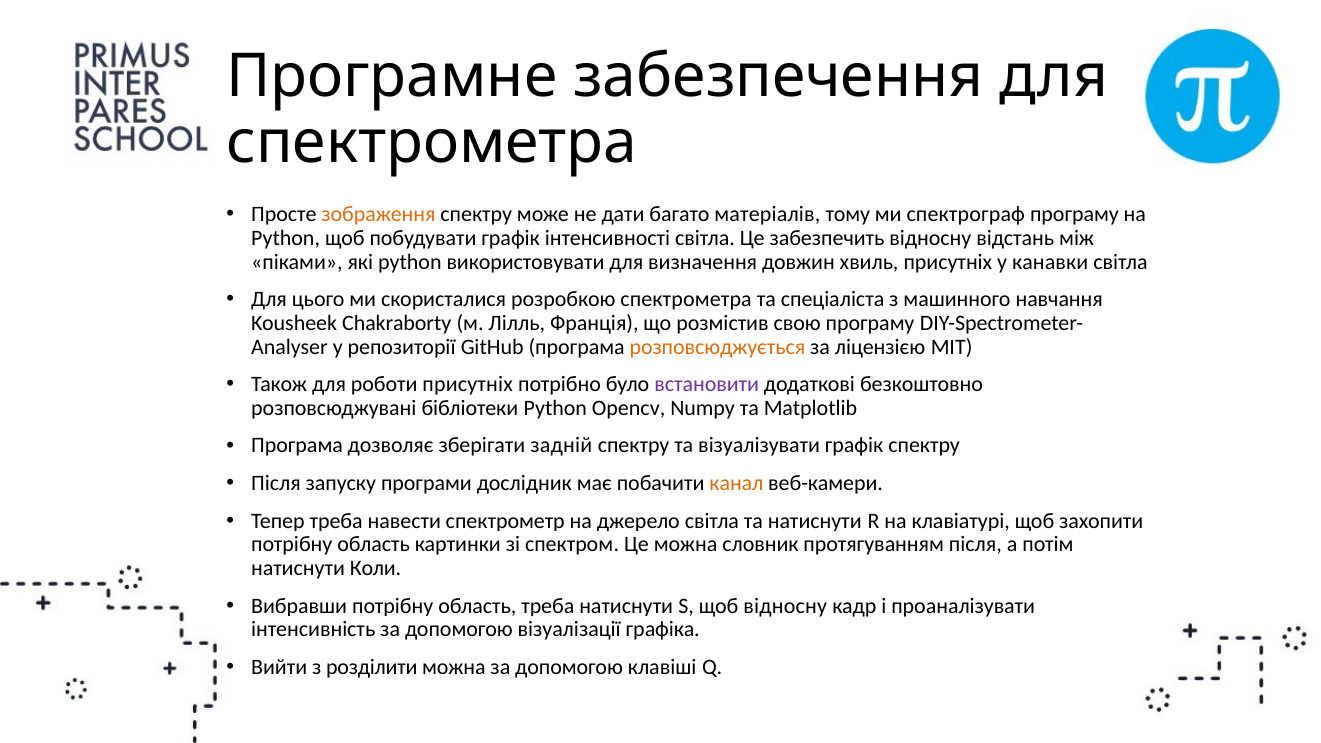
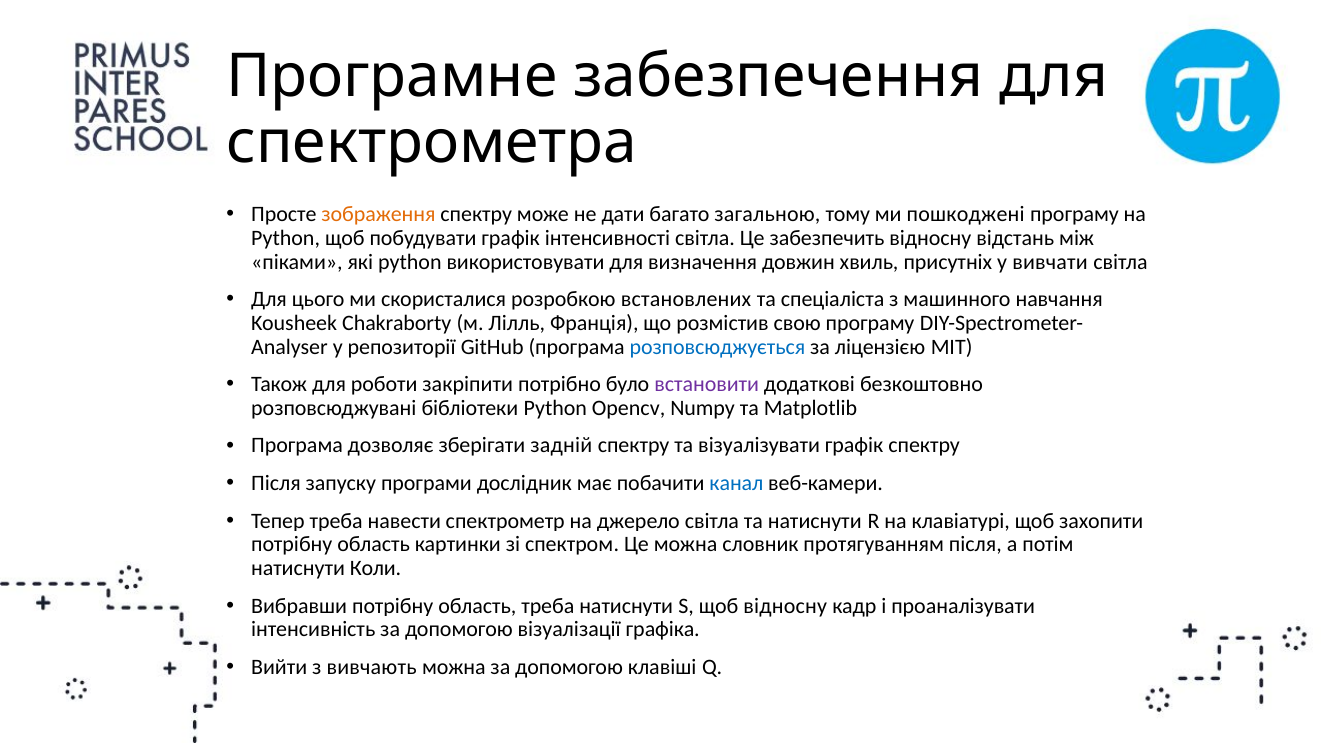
матеріалів: матеріалів -> загальною (767, 214)
спектрограф: спектрограф -> пошкоджені (966, 214)
канавки: канавки -> вивчати (1050, 262)
розробкою спектрометра: спектрометра -> встановлених (686, 299)
розповсюджується colour: orange -> blue (717, 347)
роботи присутніх: присутніх -> закріпити (468, 384)
канал colour: orange -> blue (736, 483)
розділити: розділити -> вивчають (372, 667)
